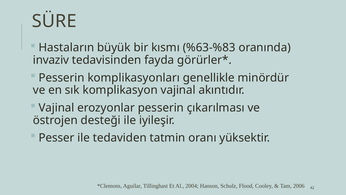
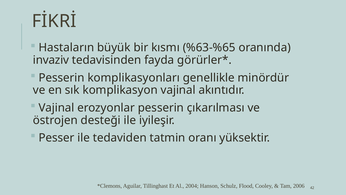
SÜRE: SÜRE -> FİKRİ (54, 21)
%63-%83: %63-%83 -> %63-%65 (209, 48)
